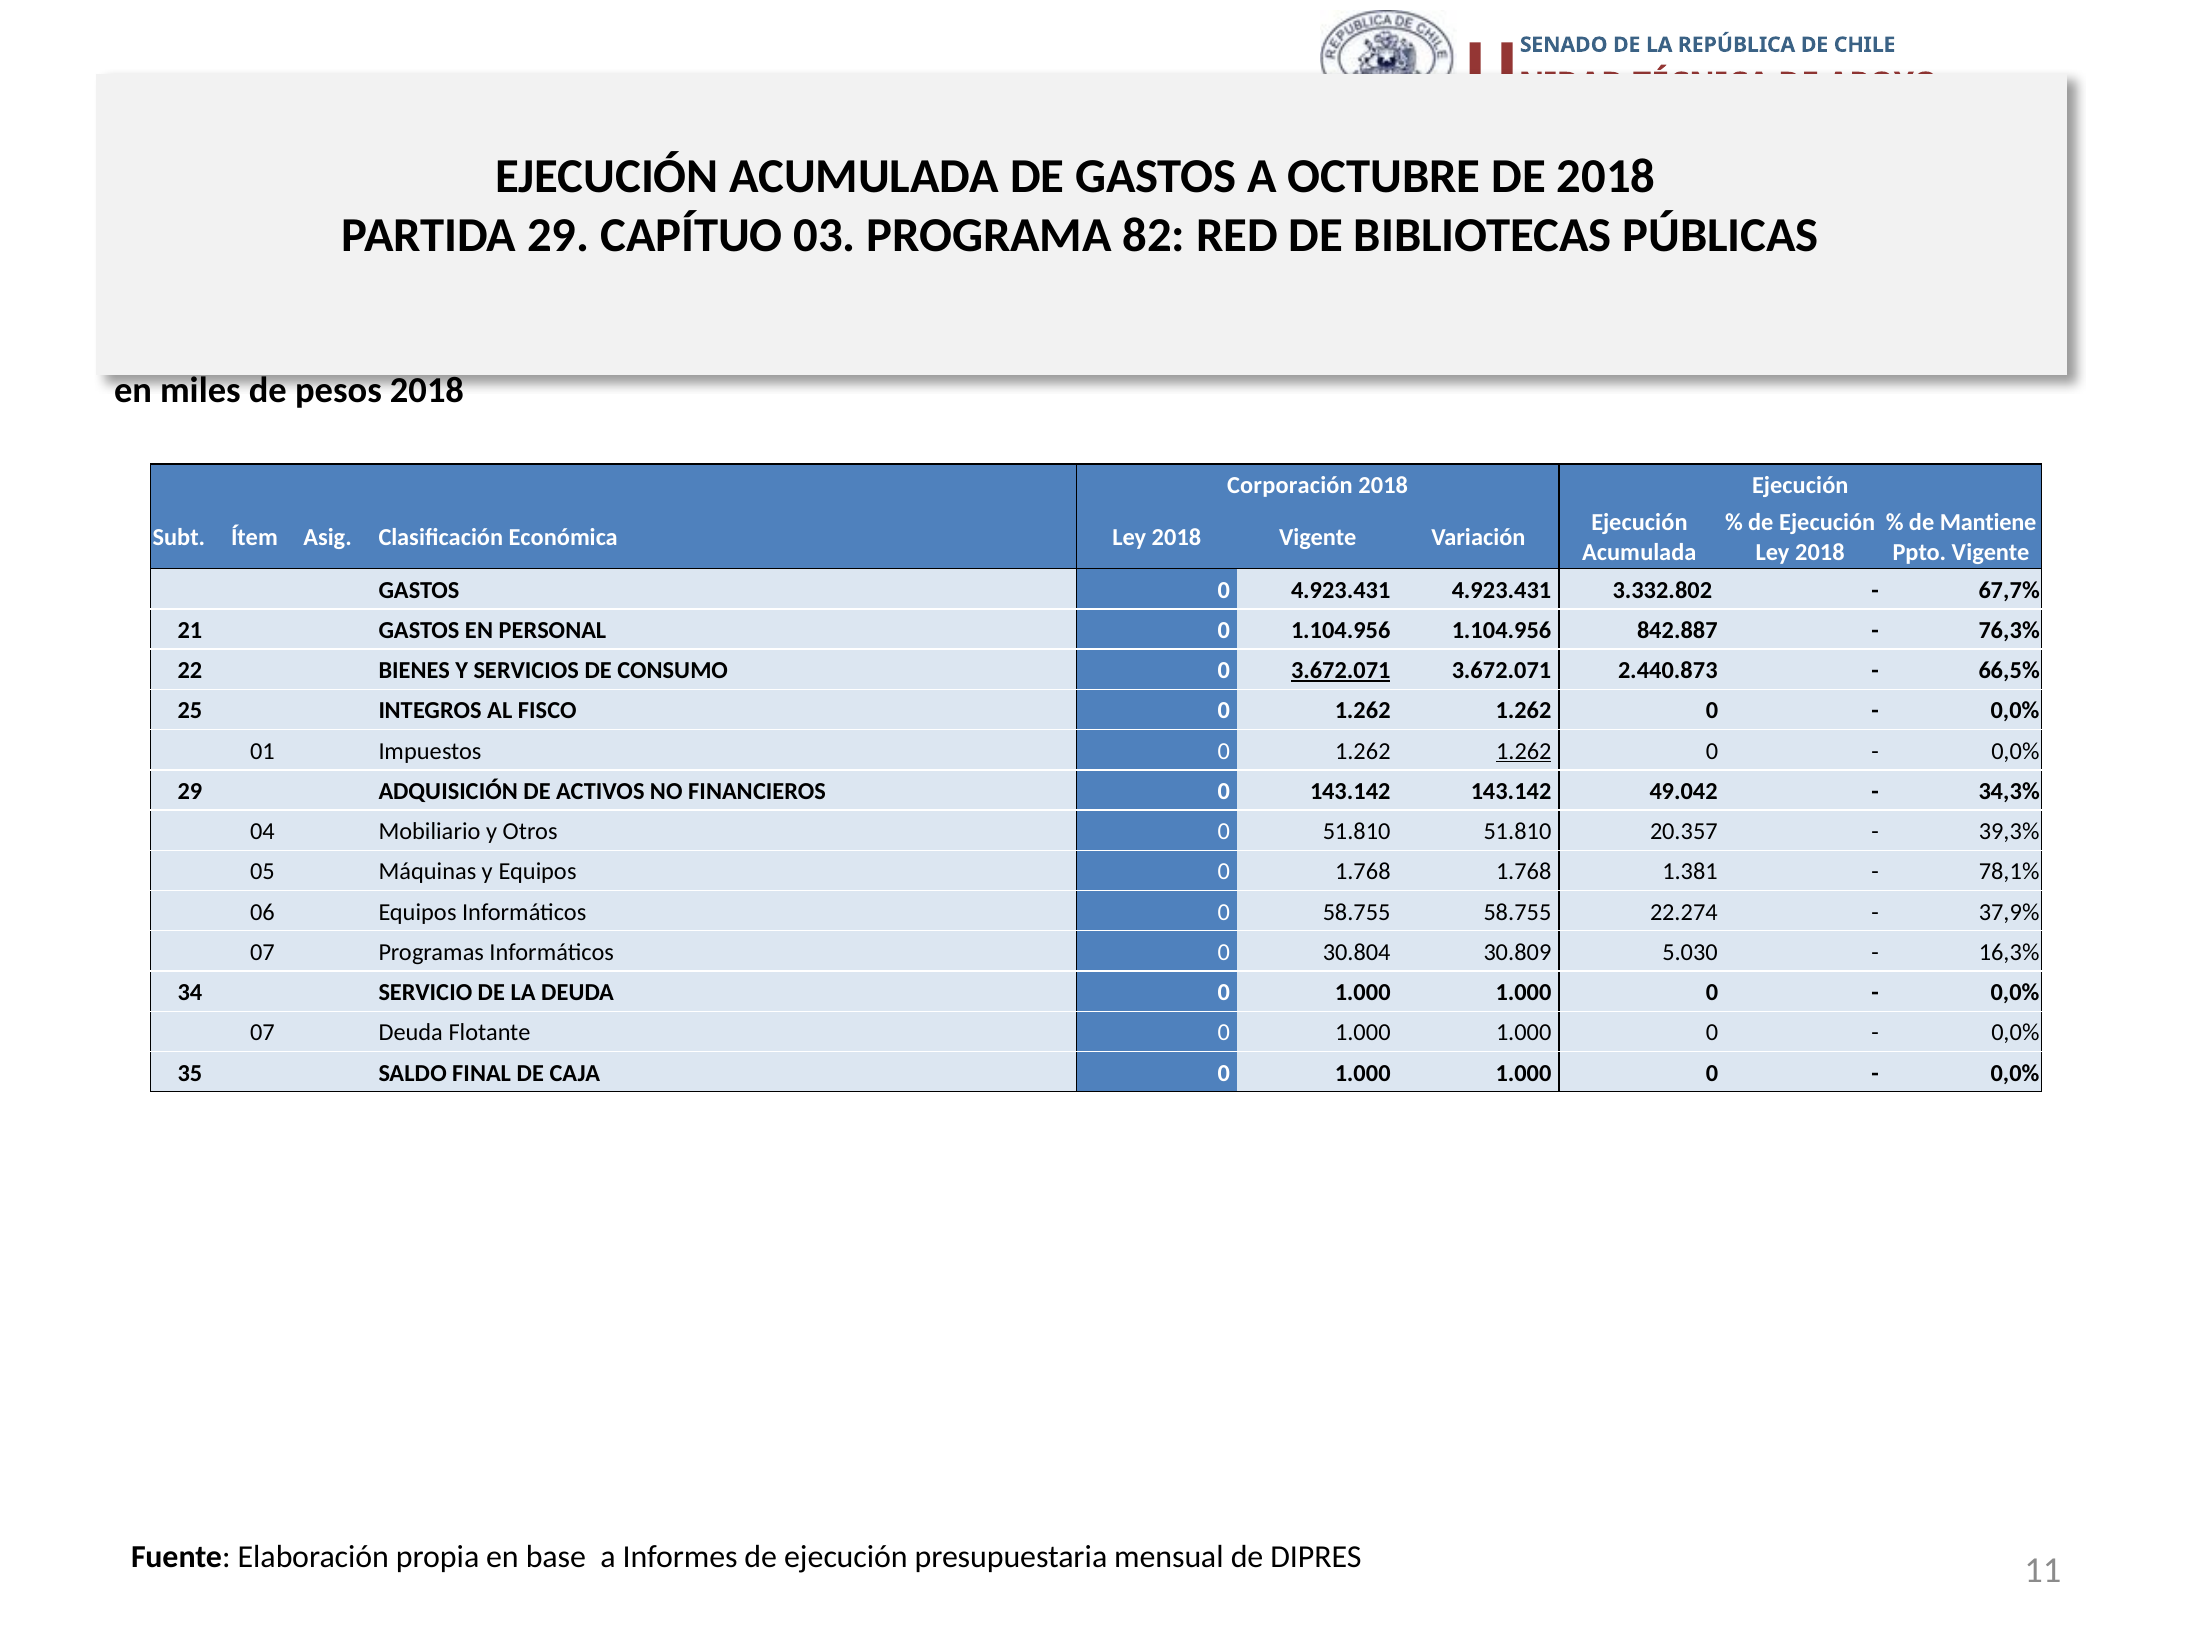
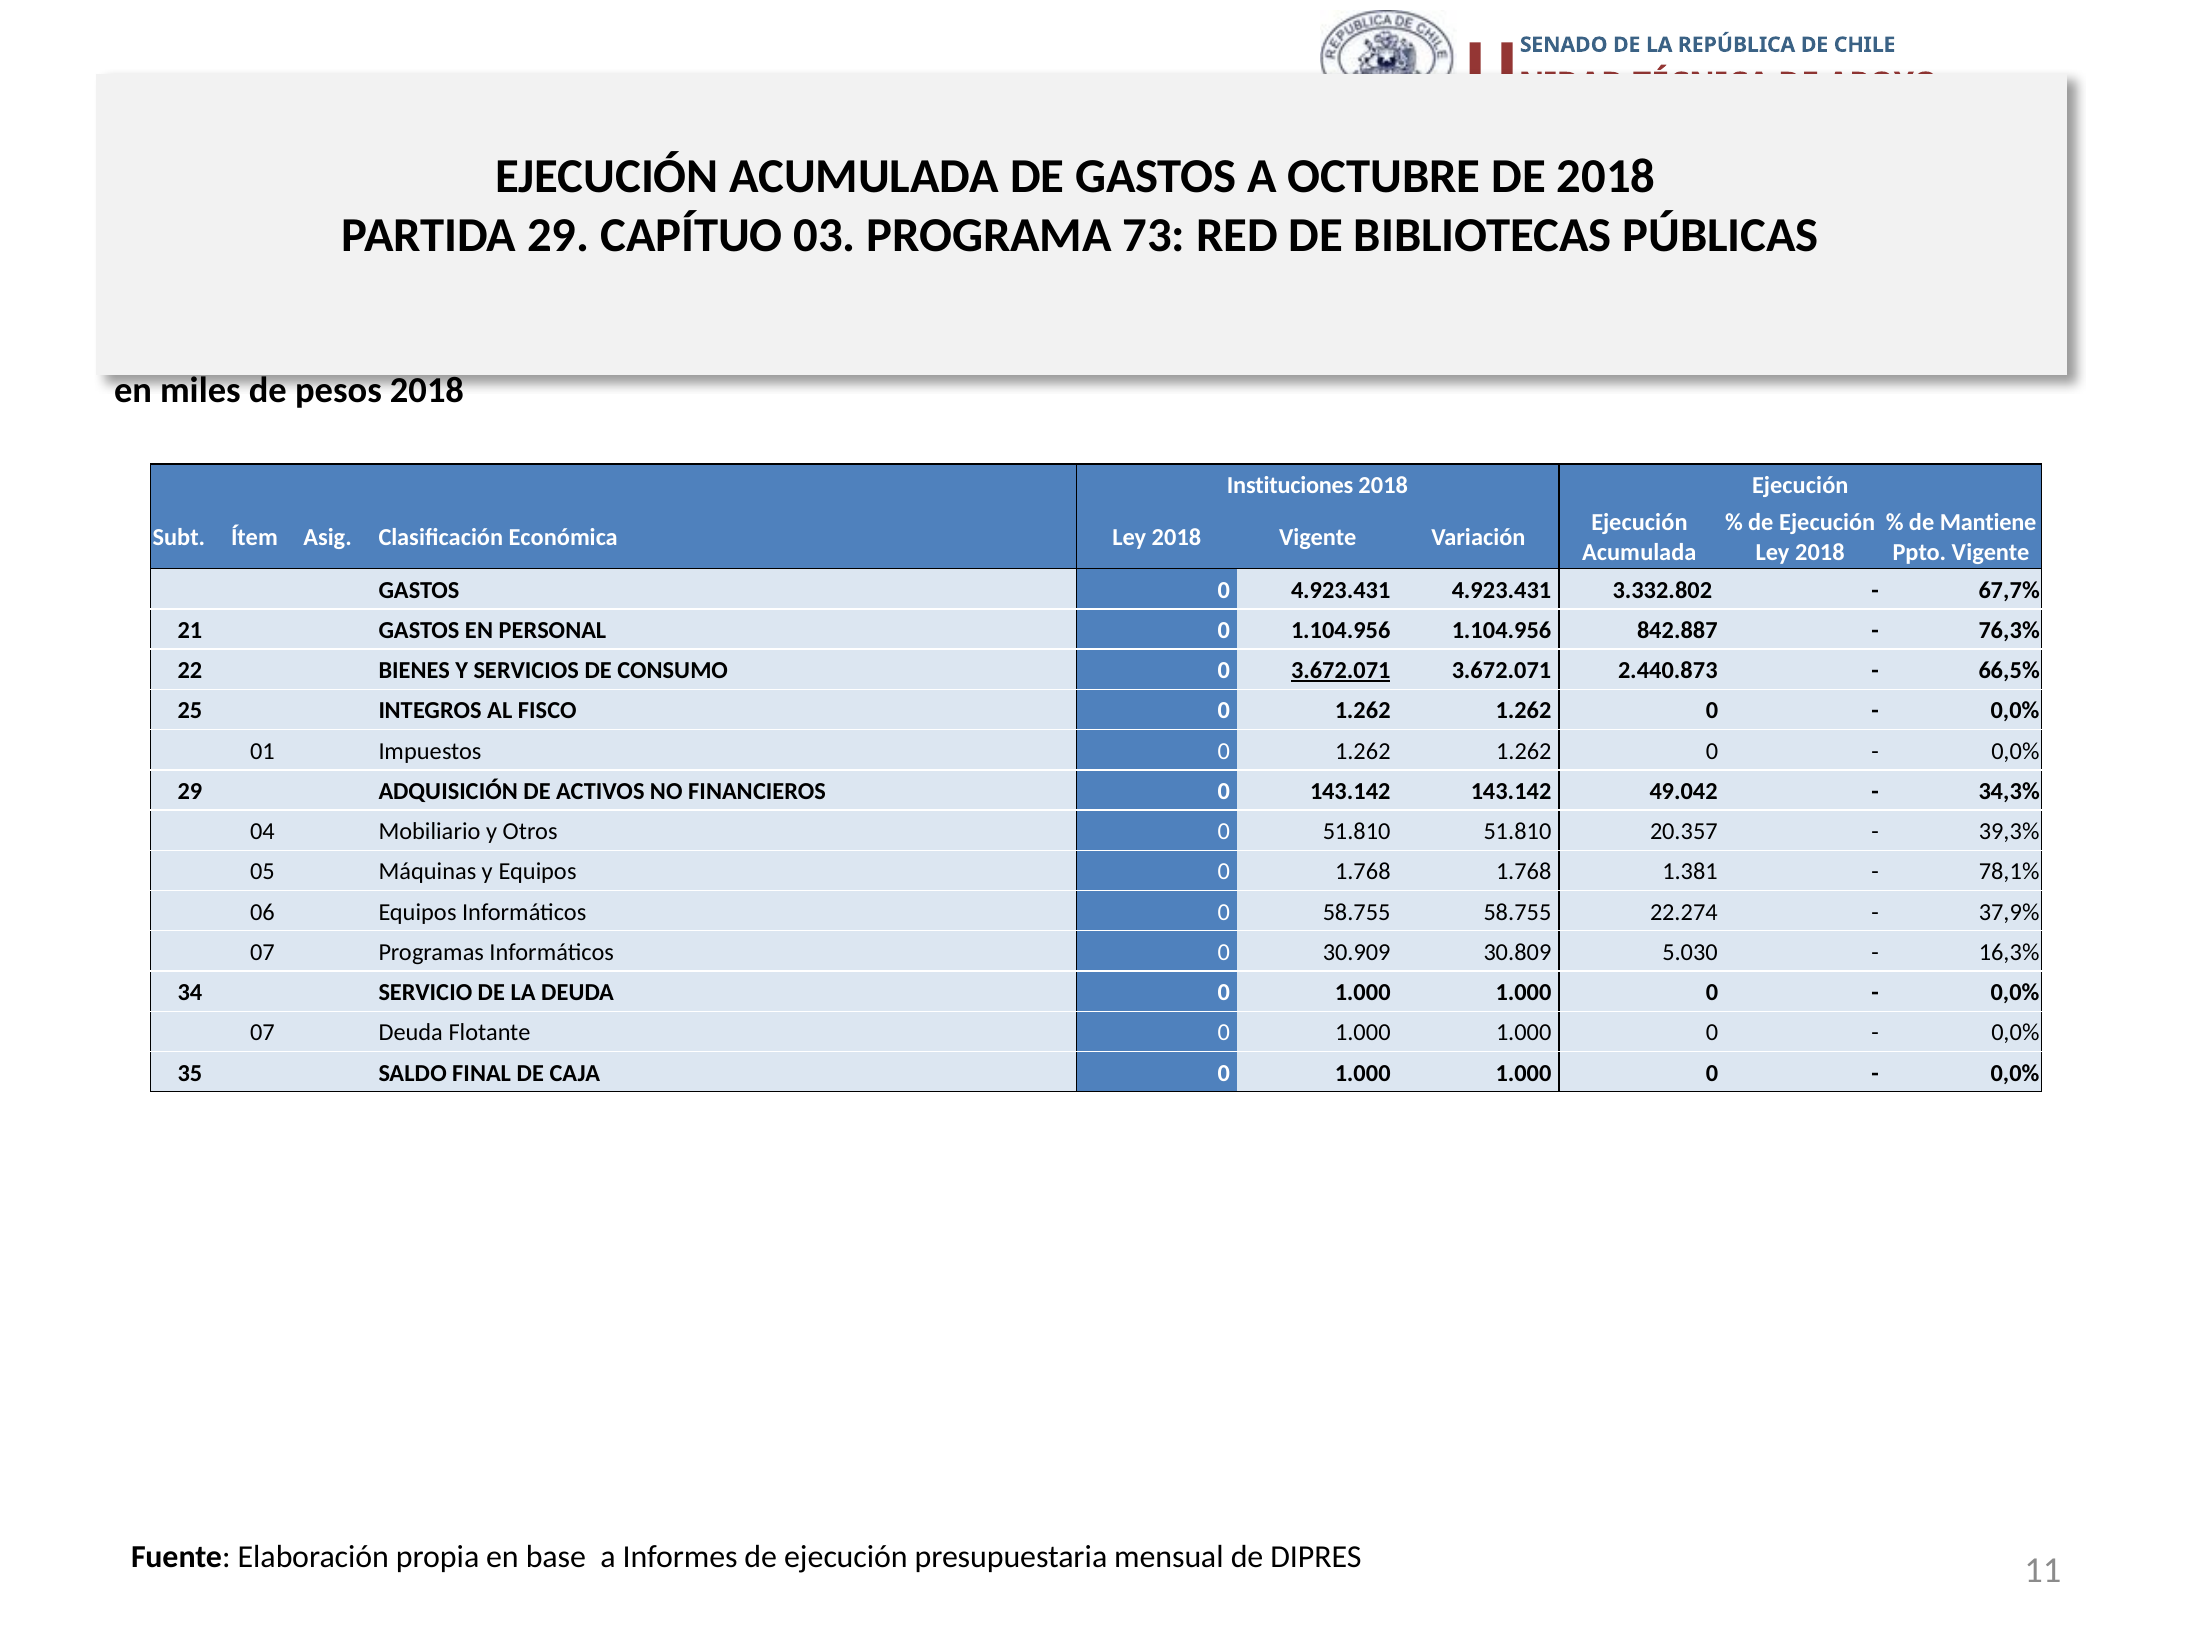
82: 82 -> 73 (1154, 235)
Corporación: Corporación -> Instituciones (1290, 485)
1.262 underline: present -> none (1524, 751)
30.804: 30.804 -> 30.909 (1357, 952)
